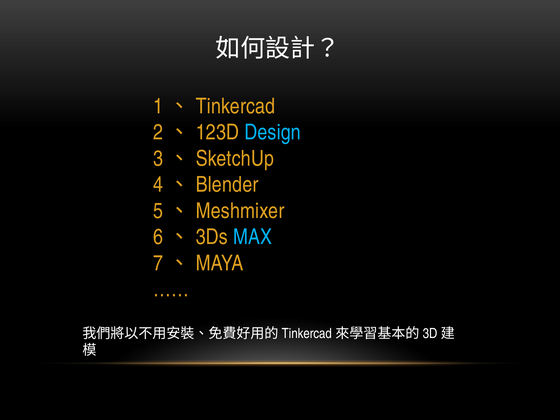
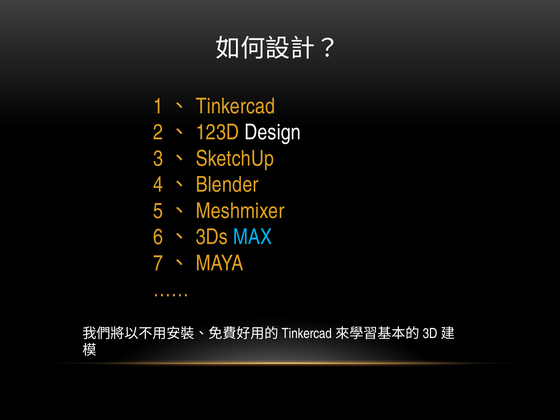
Design colour: light blue -> white (273, 132)
